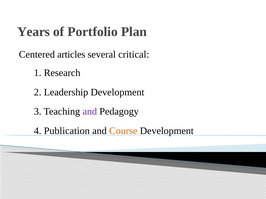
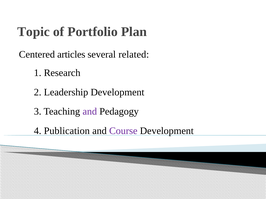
Years: Years -> Topic (34, 32)
critical: critical -> related (134, 55)
Course colour: orange -> purple (123, 131)
